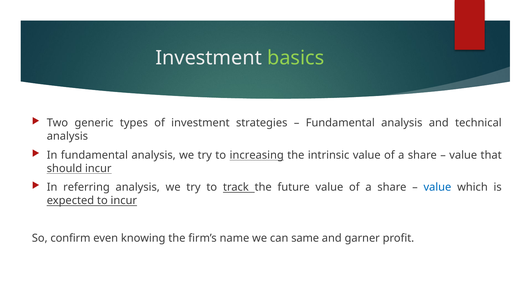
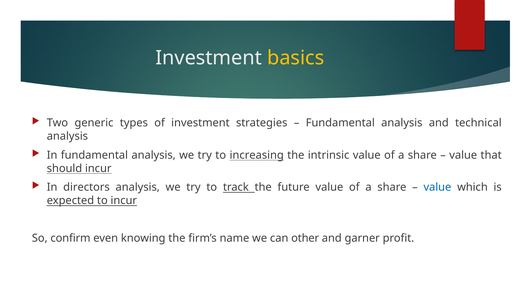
basics colour: light green -> yellow (296, 58)
referring: referring -> directors (86, 187)
same: same -> other (305, 238)
